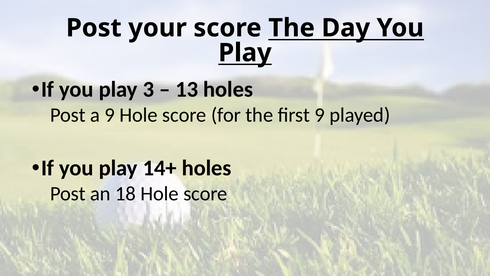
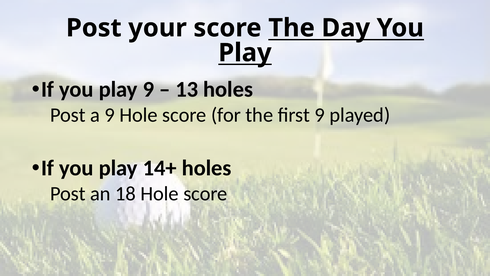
play 3: 3 -> 9 (148, 89)
